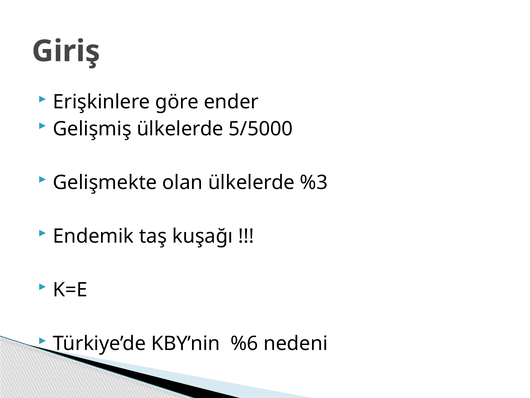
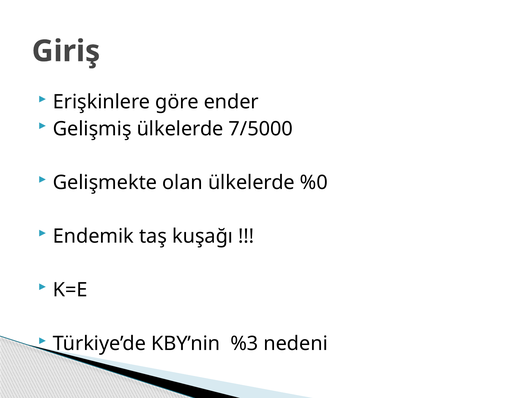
5/5000: 5/5000 -> 7/5000 (261, 129)
%3: %3 -> %0 (314, 182)
%6: %6 -> %3 (244, 343)
